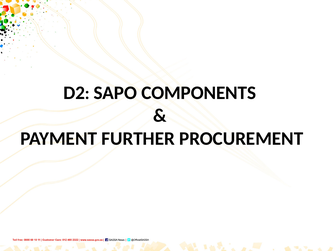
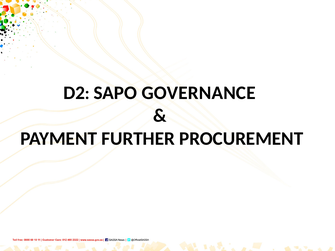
COMPONENTS: COMPONENTS -> GOVERNANCE (199, 93)
